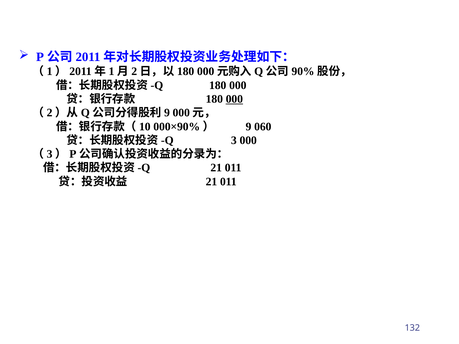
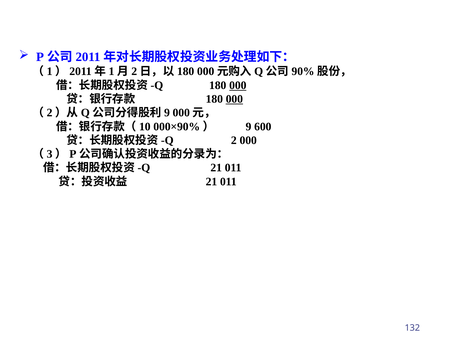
000 underline: none -> present (238, 85)
060: 060 -> 600 (263, 127)
3: 3 -> 2 (234, 140)
